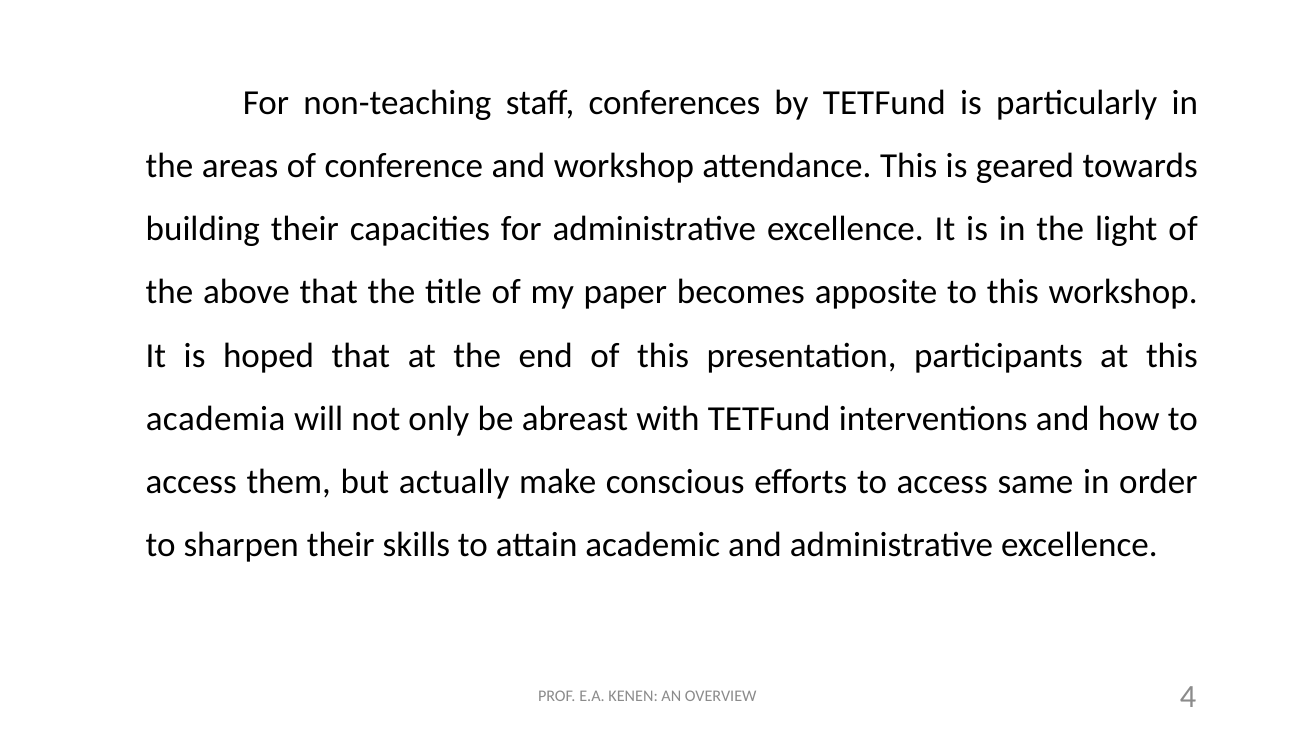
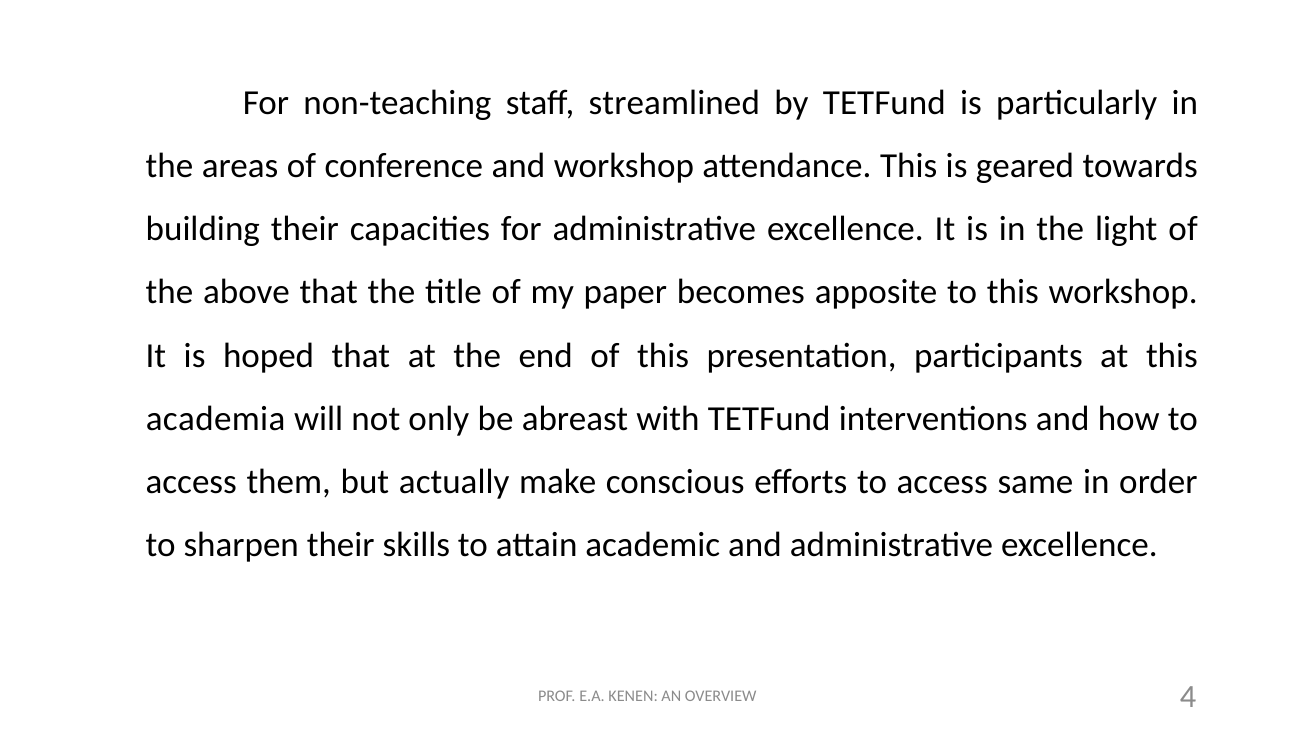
conferences: conferences -> streamlined (674, 103)
